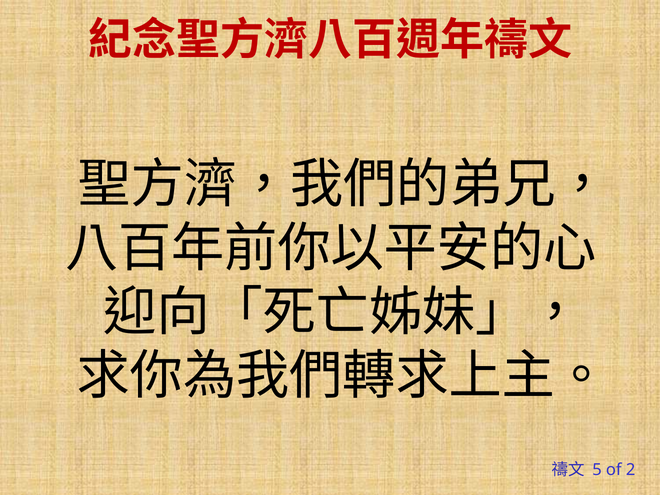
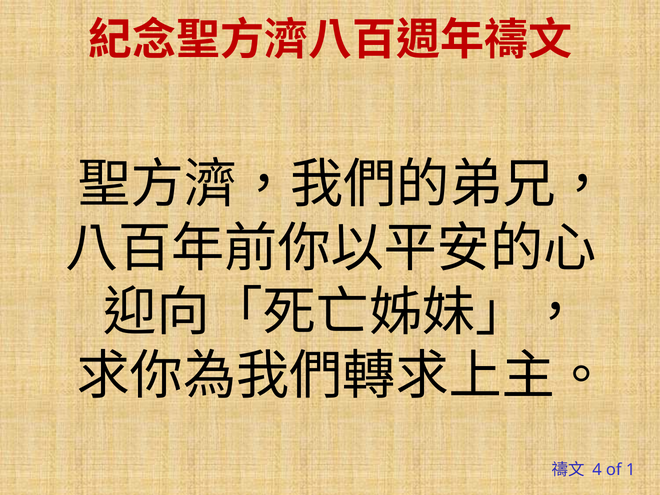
5: 5 -> 4 (597, 470)
2: 2 -> 1 (631, 470)
